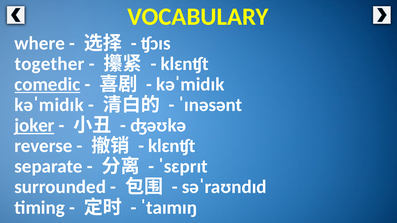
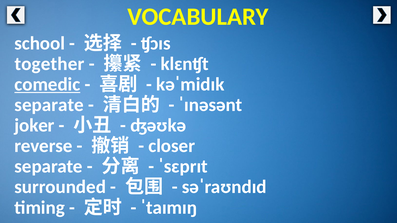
where: where -> school (40, 43)
kəˈmidɪk: kəˈmidɪk -> separate (49, 105)
joker underline: present -> none (34, 126)
klɛnʧt: klɛnʧt -> closer (172, 146)
